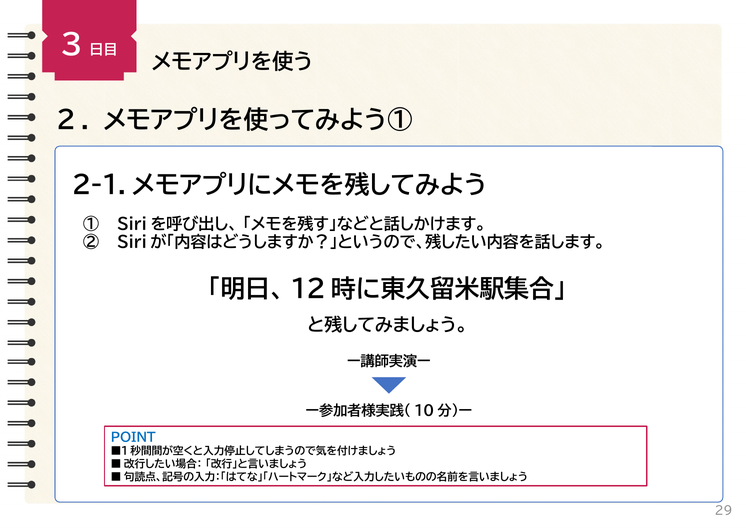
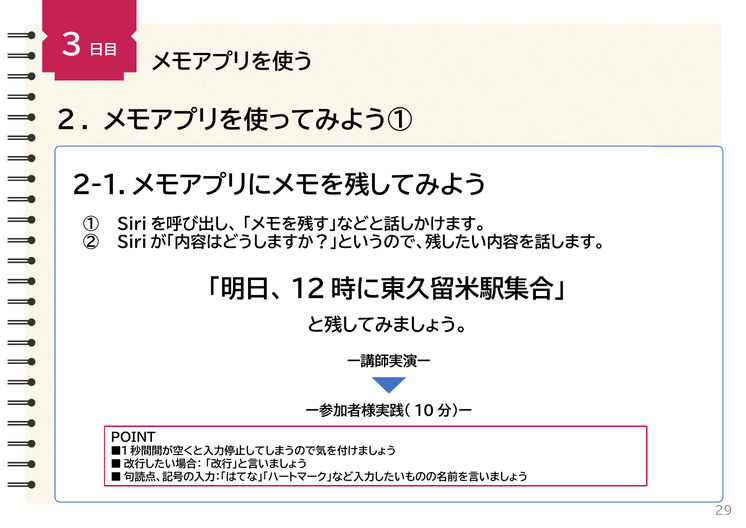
POINT colour: blue -> black (133, 437)
